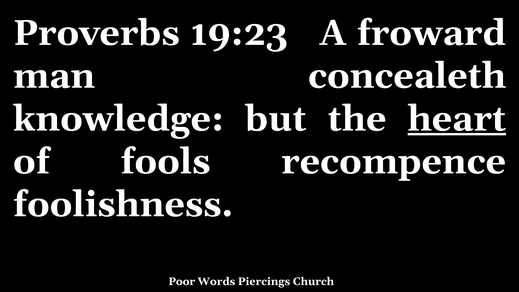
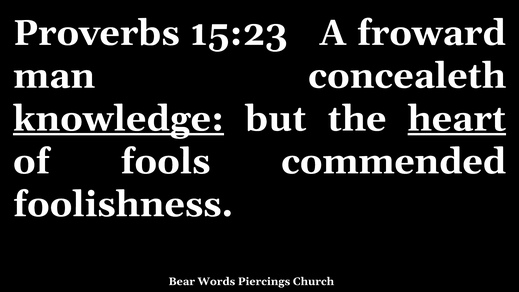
19:23: 19:23 -> 15:23 (239, 33)
knowledge underline: none -> present (119, 119)
recompence: recompence -> commended (394, 162)
Poor: Poor -> Bear (182, 281)
